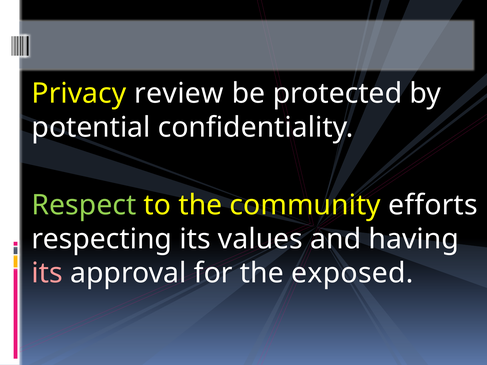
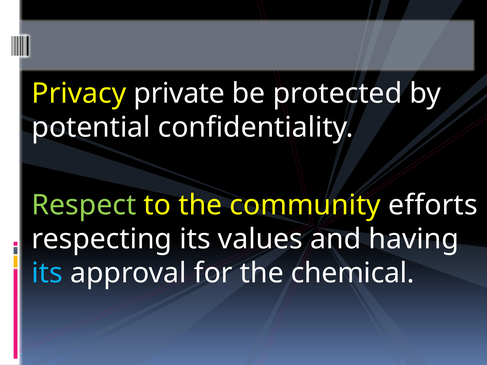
review: review -> private (179, 93)
its colour: pink -> light blue (47, 273)
exposed: exposed -> chemical (353, 273)
